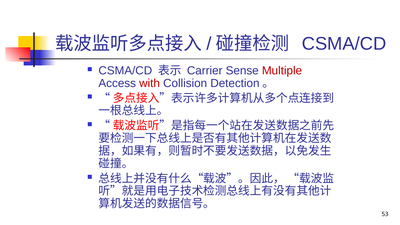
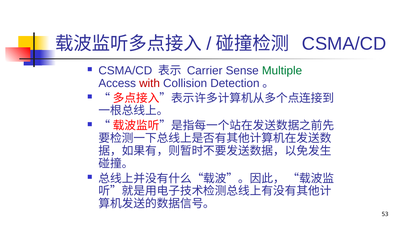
Multiple colour: red -> green (282, 71)
